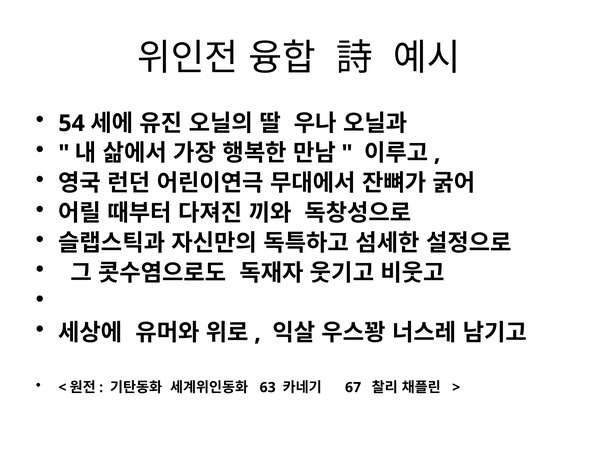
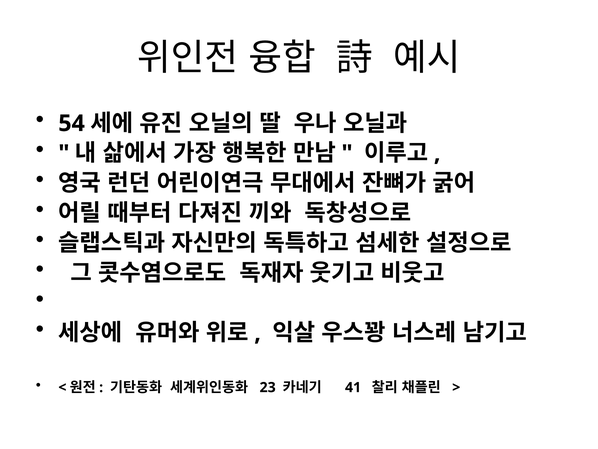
63: 63 -> 23 (268, 387)
67: 67 -> 41 (353, 387)
